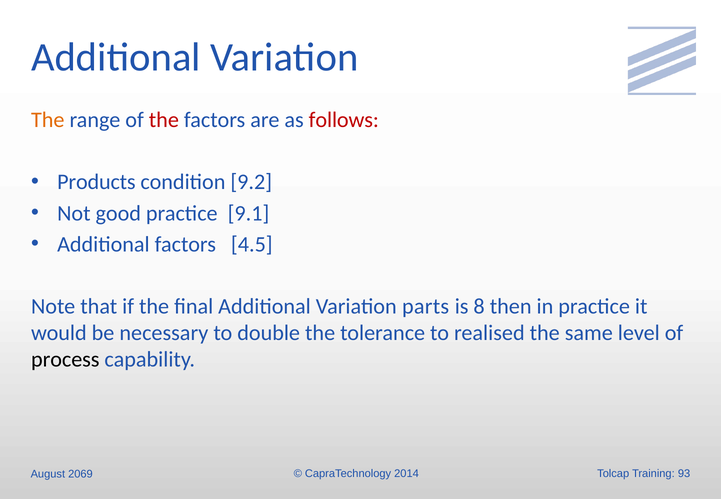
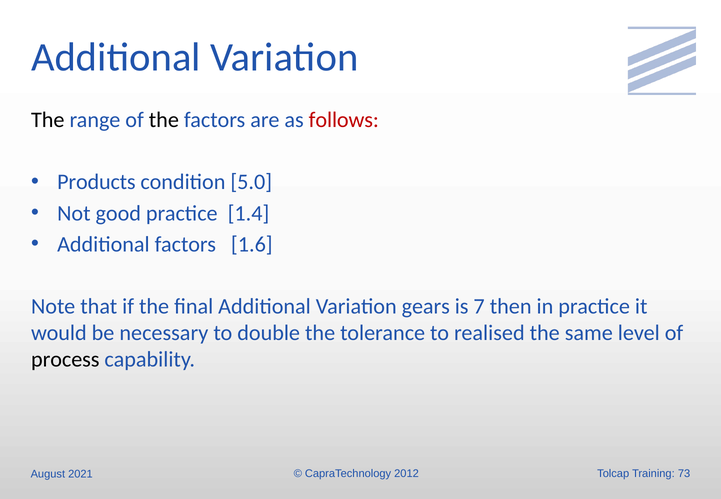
The colour: orange -> black (48, 120)
the colour: red -> black (164, 120)
9.2: 9.2 -> 5.0 (251, 182)
9.1: 9.1 -> 1.4 (248, 213)
4.5: 4.5 -> 1.6 (252, 244)
parts: parts -> gears (426, 306)
8: 8 -> 7 (479, 306)
2069: 2069 -> 2021 (80, 474)
2014: 2014 -> 2012 (407, 474)
93: 93 -> 73 (684, 474)
